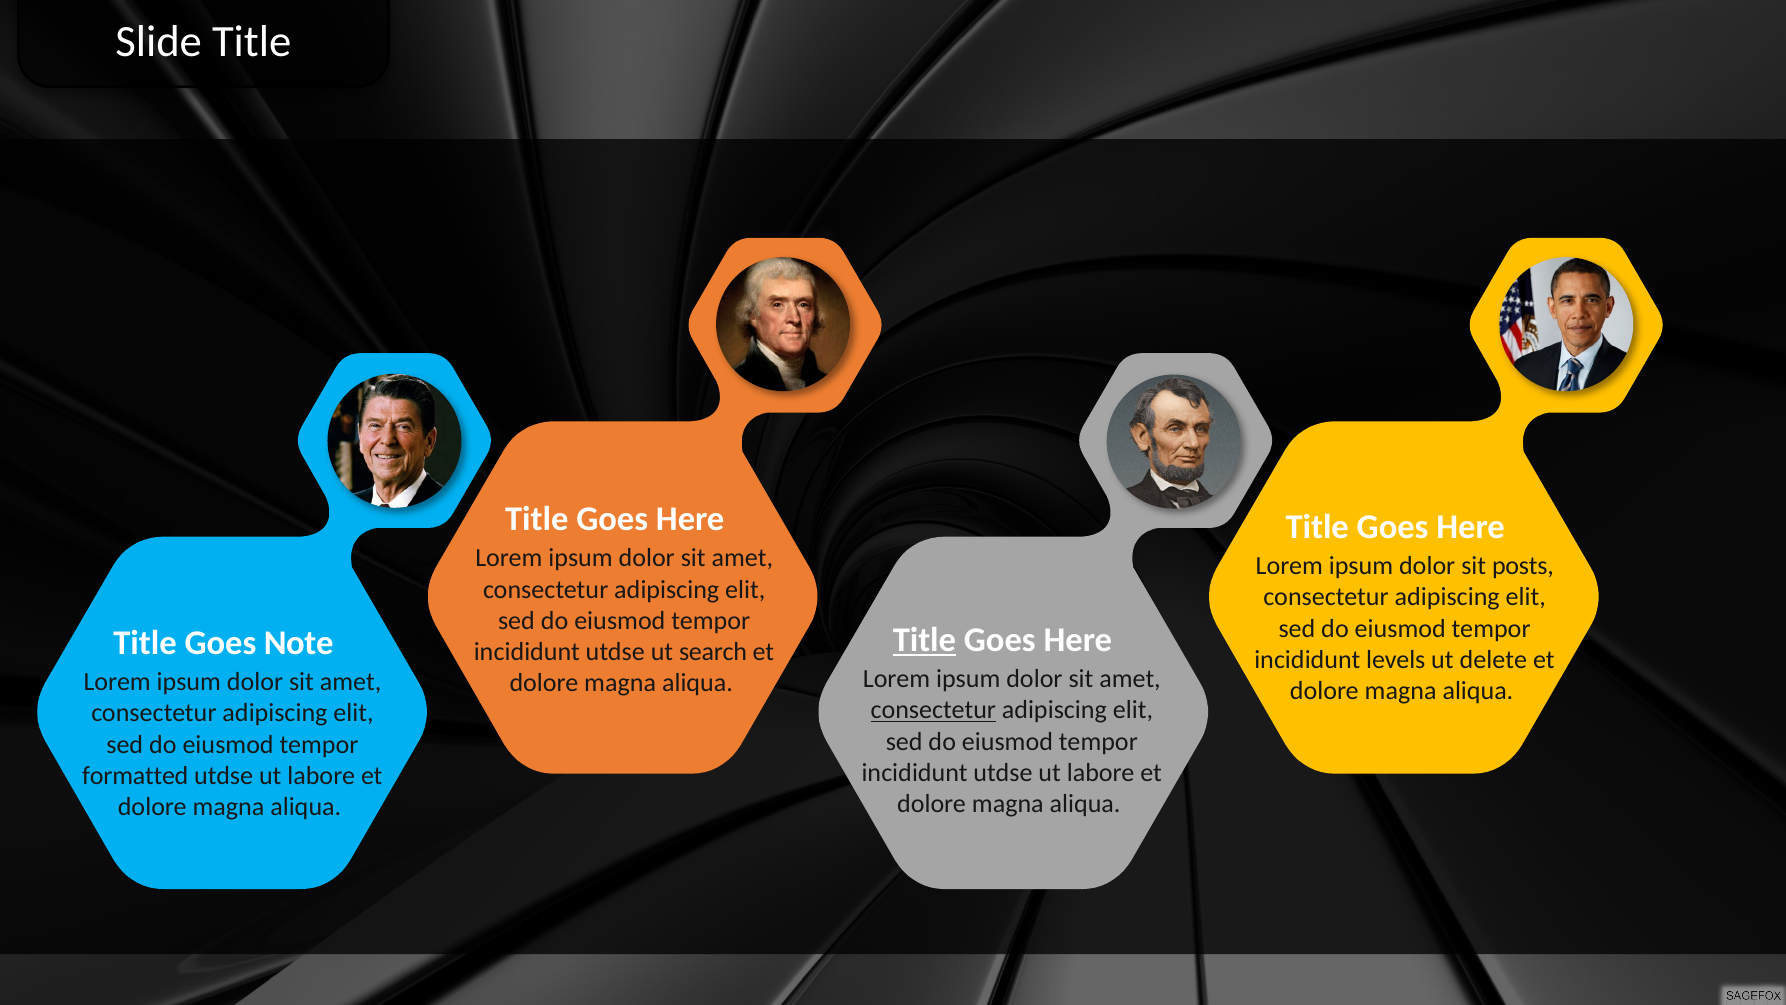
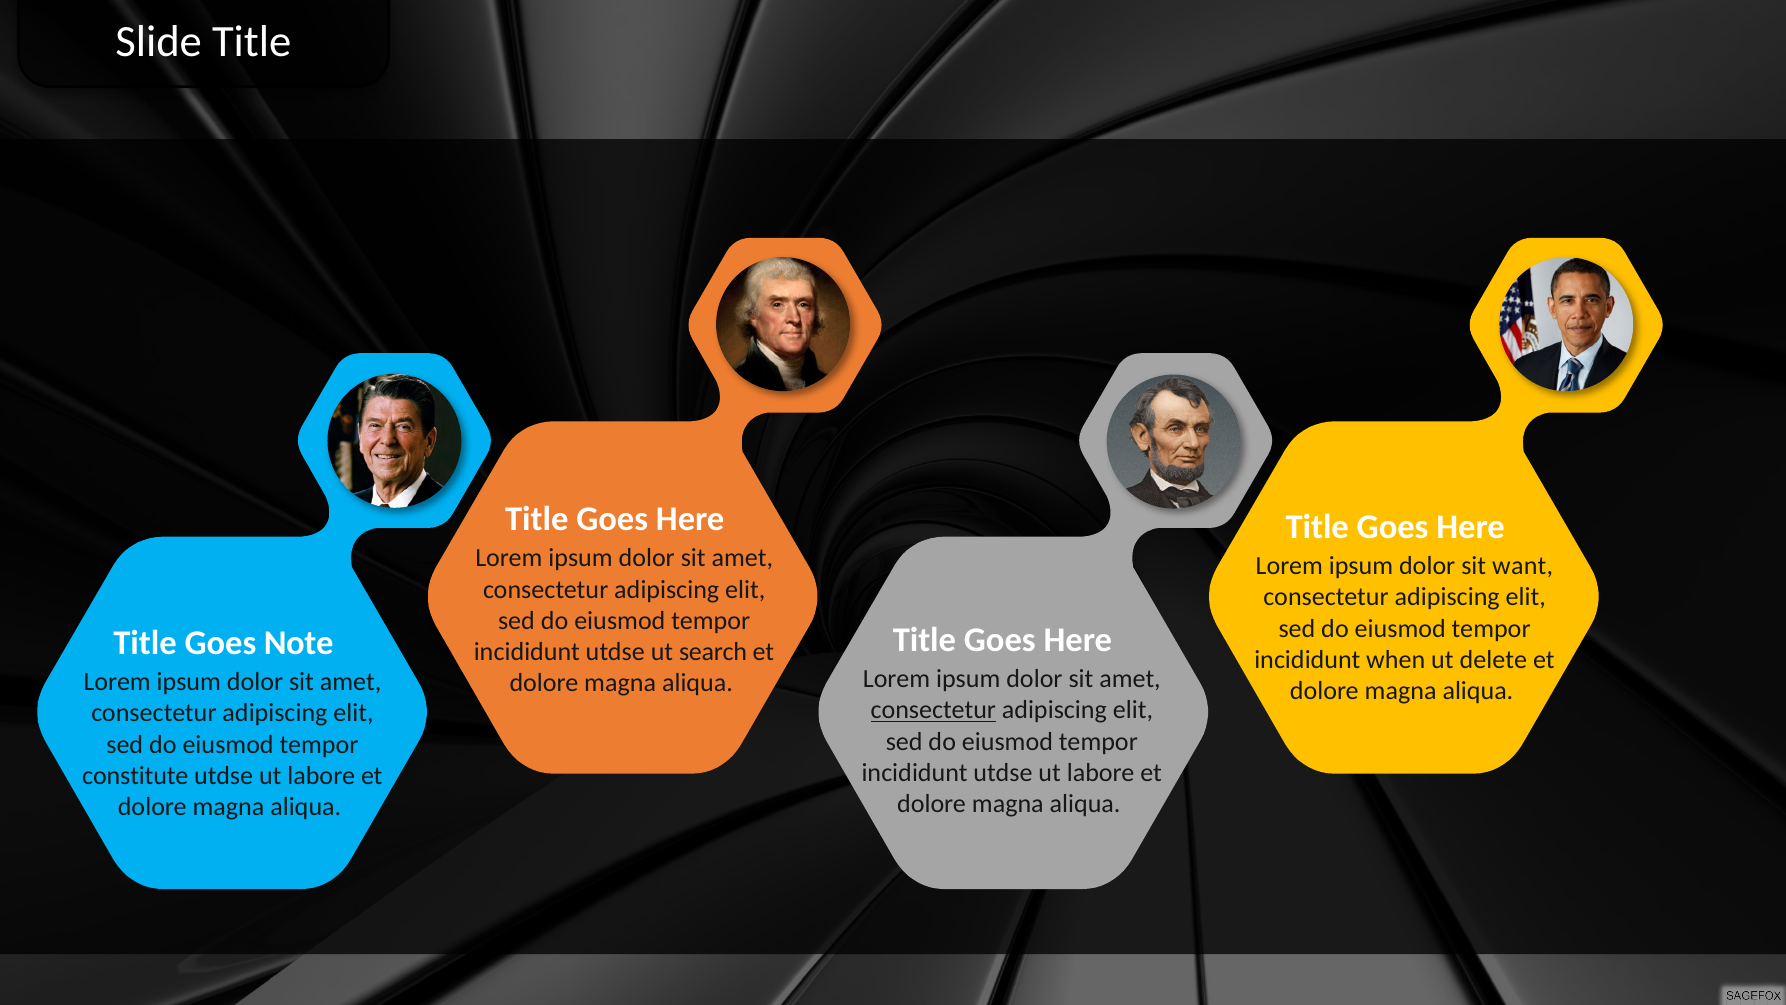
posts: posts -> want (1523, 566)
Title underline: present -> none (924, 640)
levels: levels -> when (1396, 660)
formatted: formatted -> constitute (135, 775)
